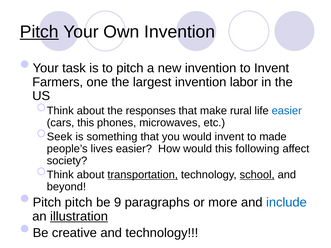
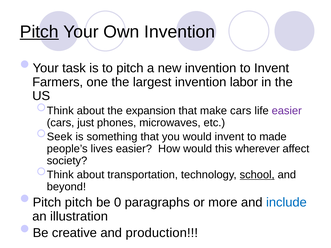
responses: responses -> expansion (151, 111)
make rural: rural -> cars (241, 111)
easier colour: blue -> purple (287, 111)
cars this: this -> just (86, 123)
following: following -> wherever (257, 149)
transportation underline: present -> none (143, 175)
9: 9 -> 0 (118, 203)
illustration underline: present -> none (79, 217)
and technology: technology -> production (162, 233)
